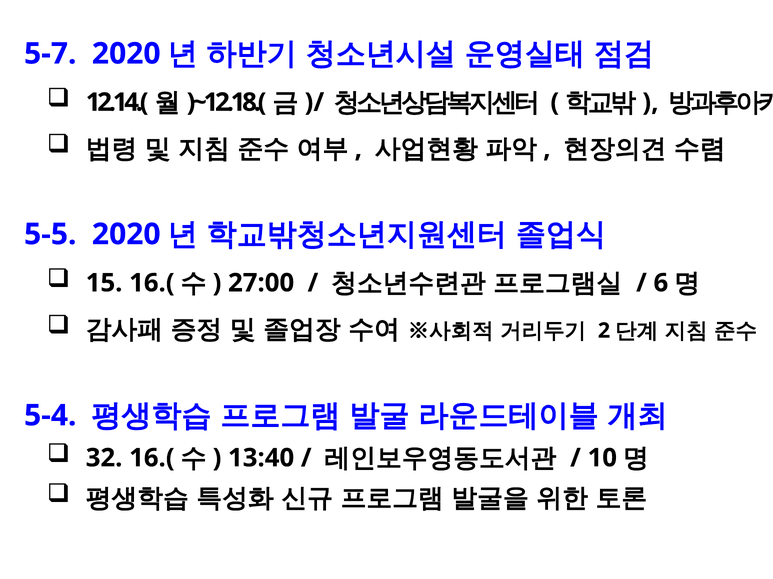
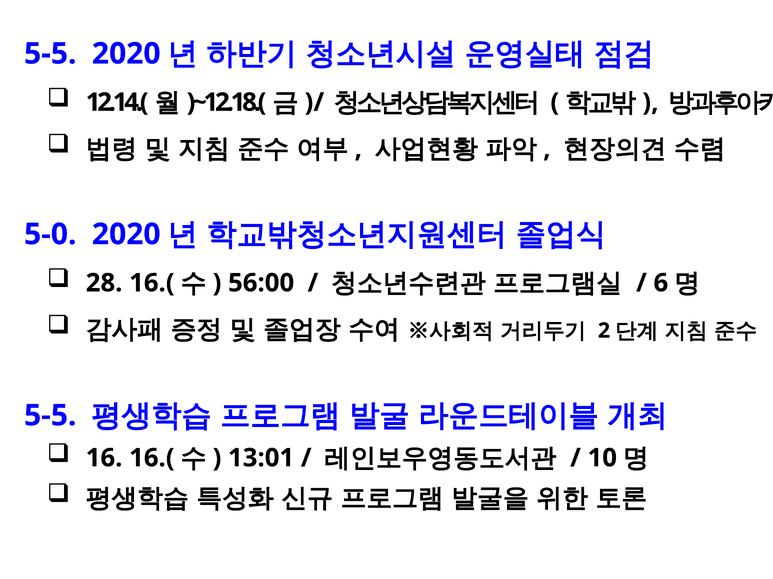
5-7: 5-7 -> 5-5 (50, 54)
5-5: 5-5 -> 5-0 (50, 235)
15: 15 -> 28 (104, 283)
27:00: 27:00 -> 56:00 (261, 283)
5-4: 5-4 -> 5-5 (50, 416)
32: 32 -> 16 (104, 458)
13:40: 13:40 -> 13:01 (261, 458)
